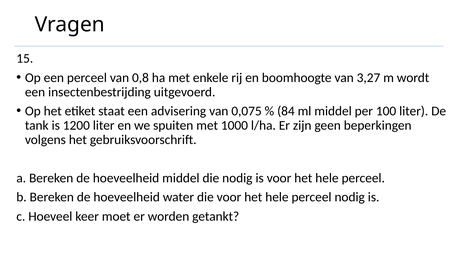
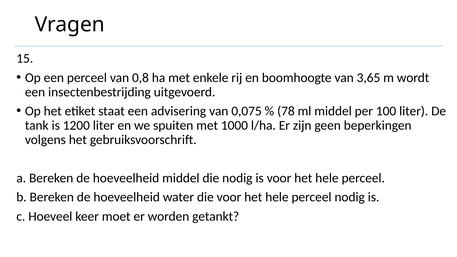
3,27: 3,27 -> 3,65 (368, 78)
84: 84 -> 78 (286, 111)
